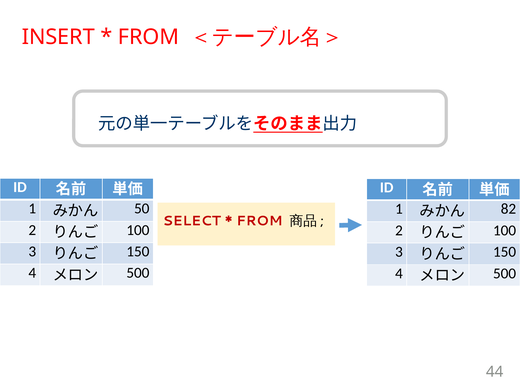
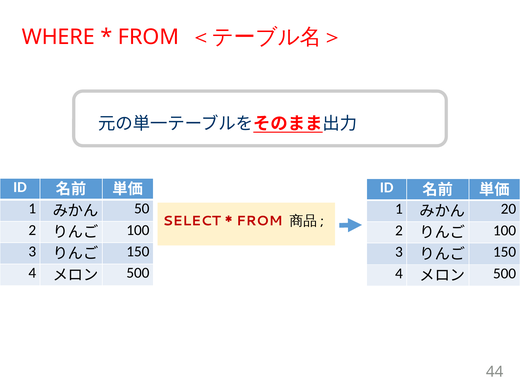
INSERT: INSERT -> WHERE (58, 37)
82: 82 -> 20 (508, 209)
